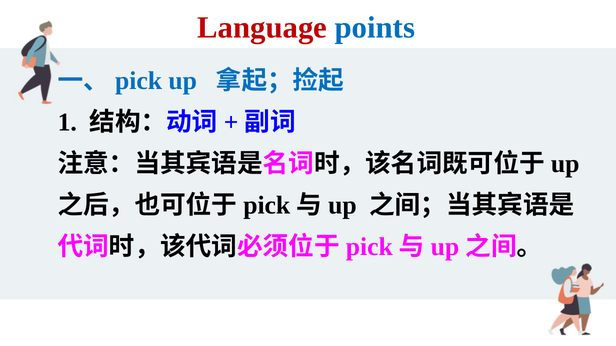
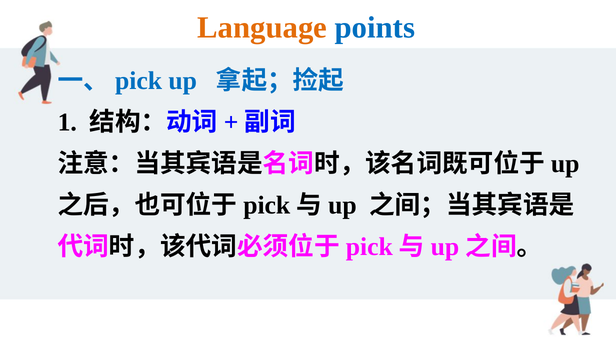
Language colour: red -> orange (262, 28)
